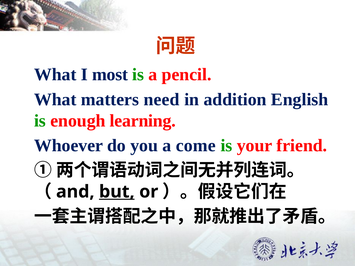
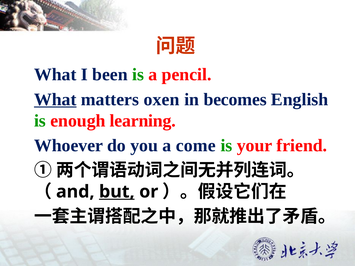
most: most -> been (110, 75)
What underline: none -> present (55, 100)
need: need -> oxen (162, 100)
addition: addition -> becomes (235, 100)
